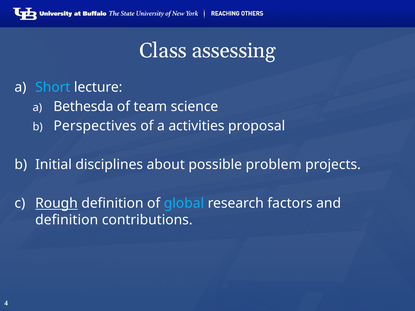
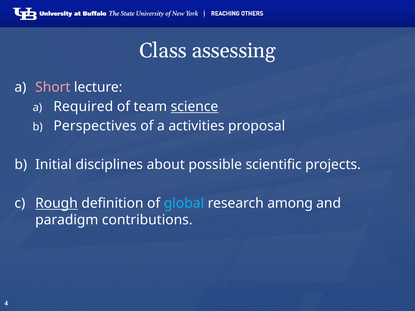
Short colour: light blue -> pink (53, 87)
Bethesda: Bethesda -> Required (83, 107)
science underline: none -> present (194, 107)
problem: problem -> scientific (274, 165)
factors: factors -> among (290, 204)
definition: definition -> paradigm (67, 220)
